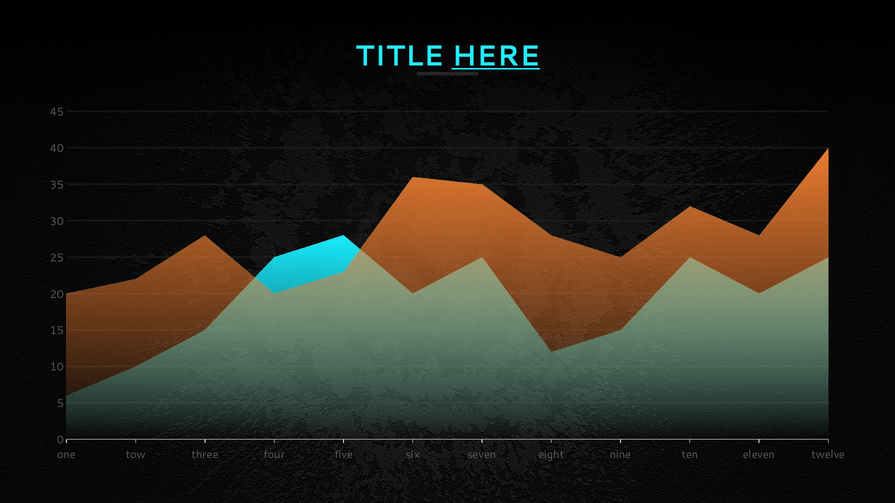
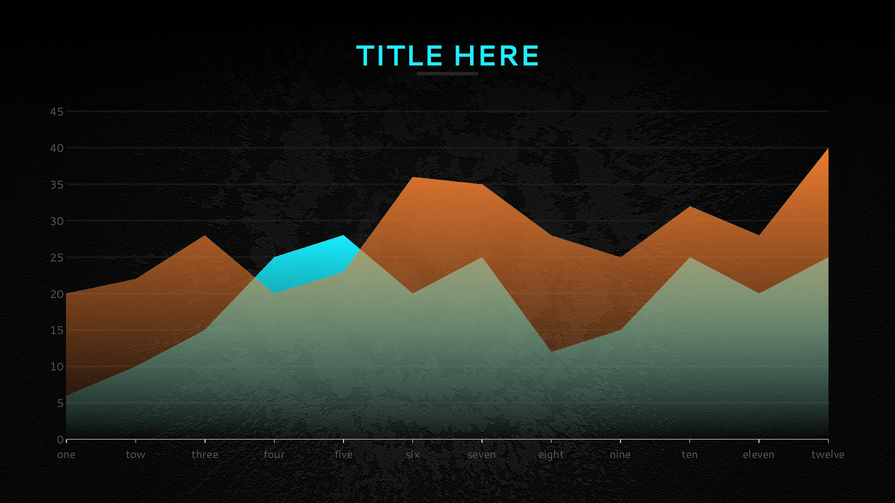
HERE underline: present -> none (496, 56)
